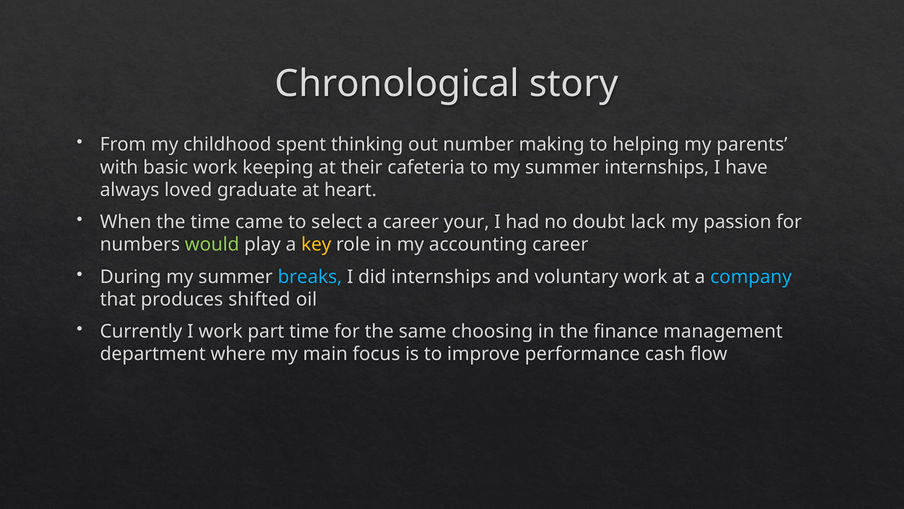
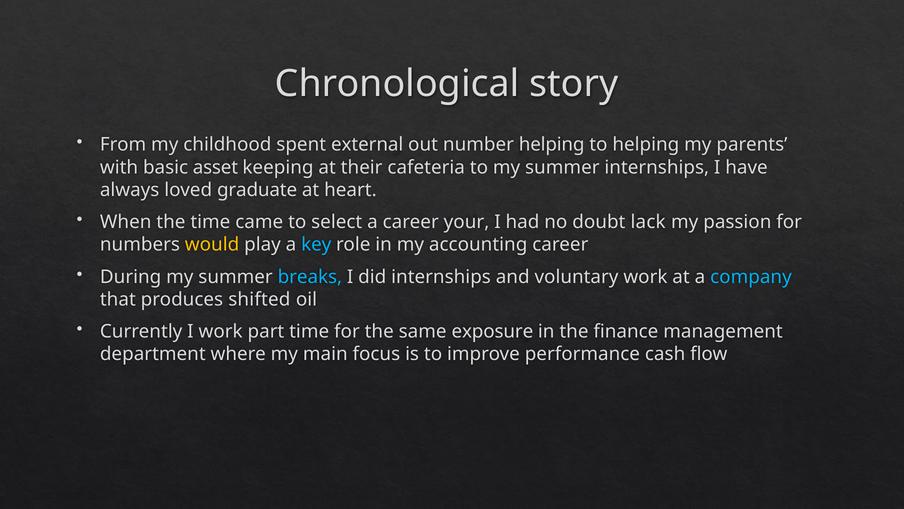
thinking: thinking -> external (367, 144)
number making: making -> helping (552, 144)
basic work: work -> asset (215, 167)
would colour: light green -> yellow (212, 244)
key colour: yellow -> light blue (316, 244)
choosing: choosing -> exposure (492, 331)
